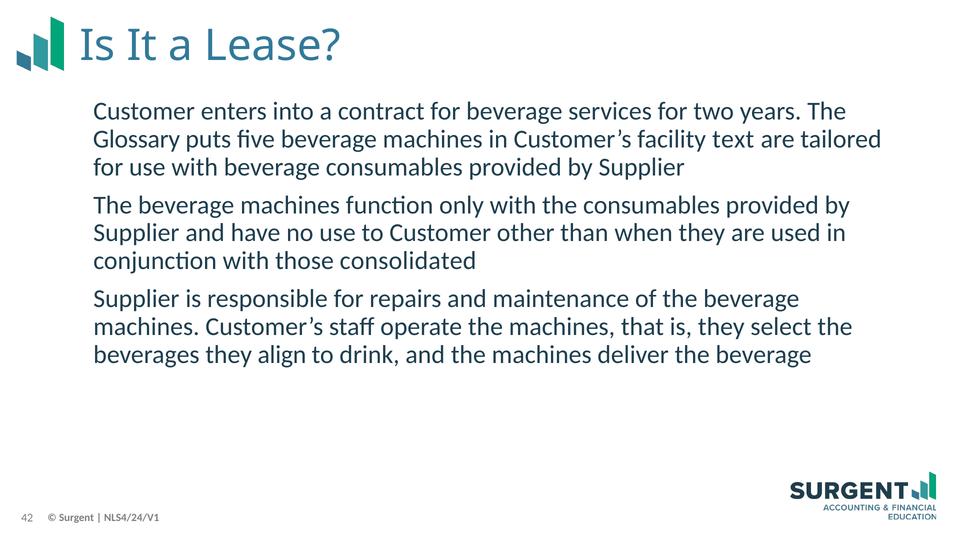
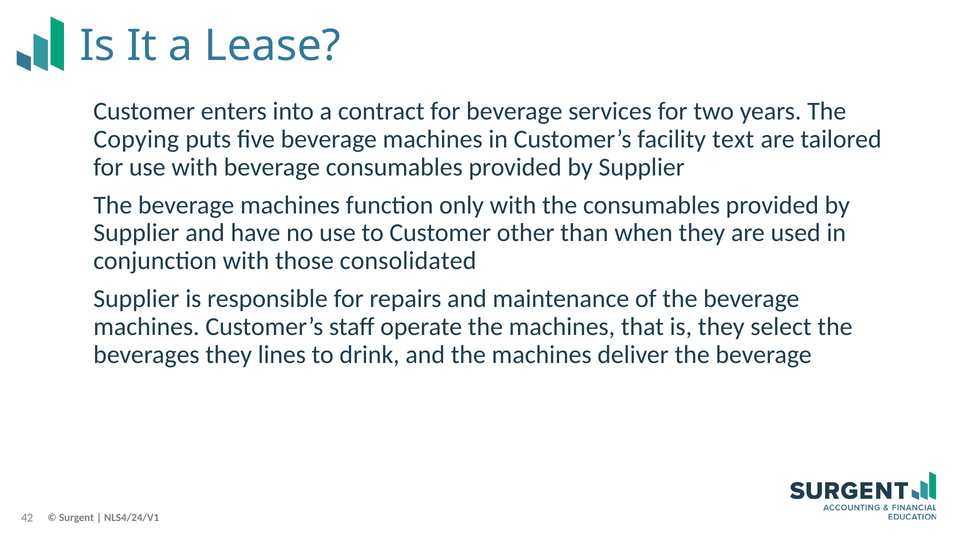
Glossary: Glossary -> Copying (136, 139)
align: align -> lines (282, 355)
